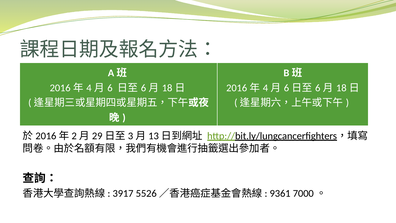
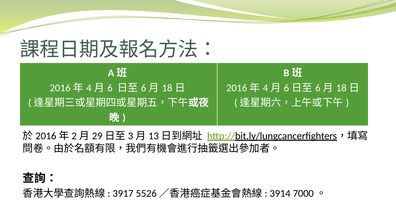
9361: 9361 -> 3914 (280, 193)
